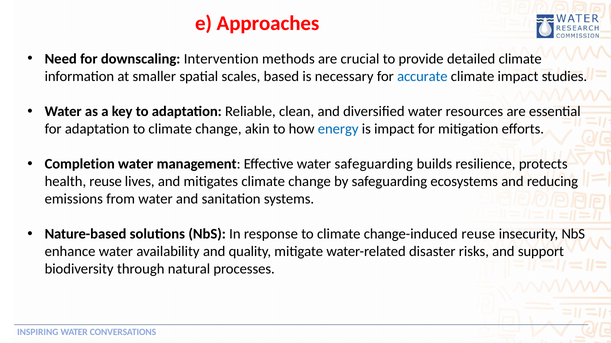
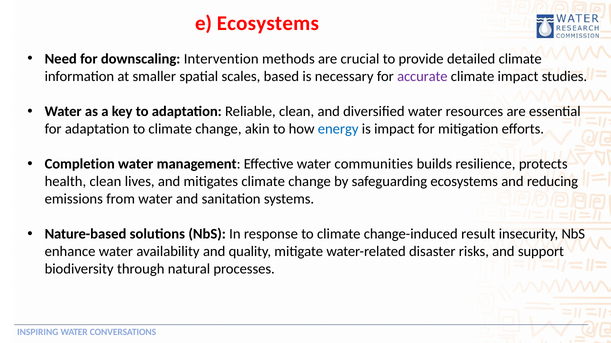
e Approaches: Approaches -> Ecosystems (268, 24)
accurate colour: blue -> purple (422, 77)
water safeguarding: safeguarding -> communities (374, 164)
health reuse: reuse -> clean (105, 182)
change-induced reuse: reuse -> result (478, 235)
